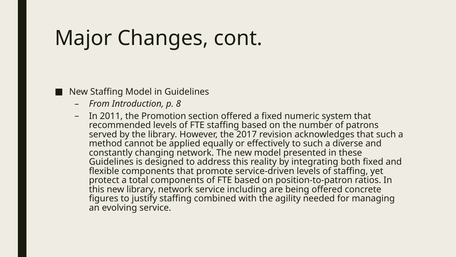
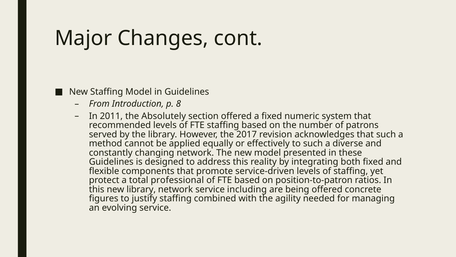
Promotion: Promotion -> Absolutely (164, 116)
total components: components -> professional (177, 180)
